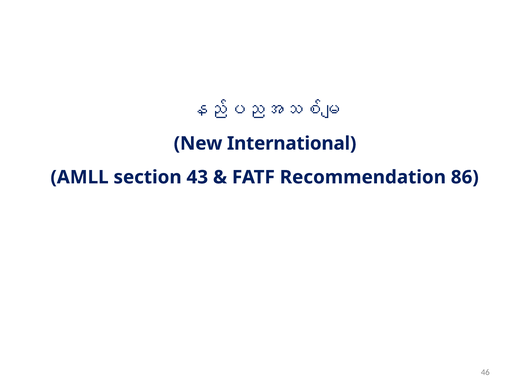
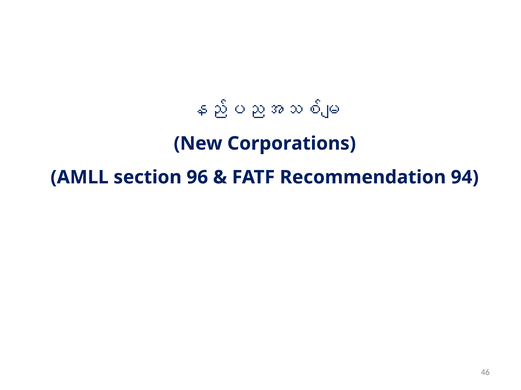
International: International -> Corporations (292, 144)
43: 43 -> 96 (197, 178)
86: 86 -> 94 (465, 178)
